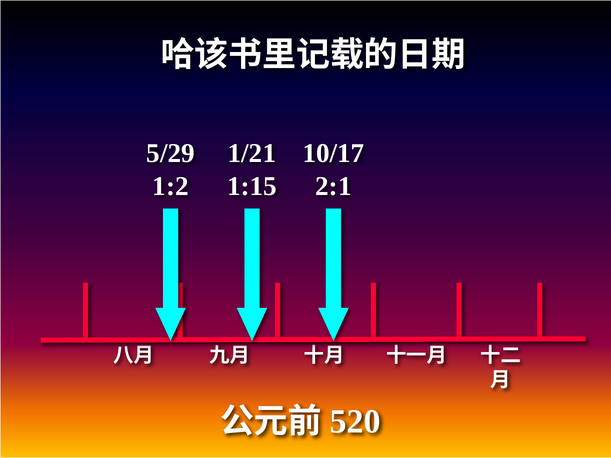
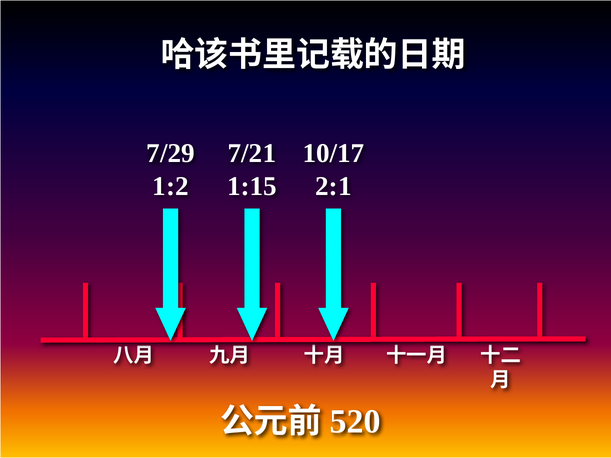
5/29: 5/29 -> 7/29 (171, 154)
1/21: 1/21 -> 7/21 (252, 154)
